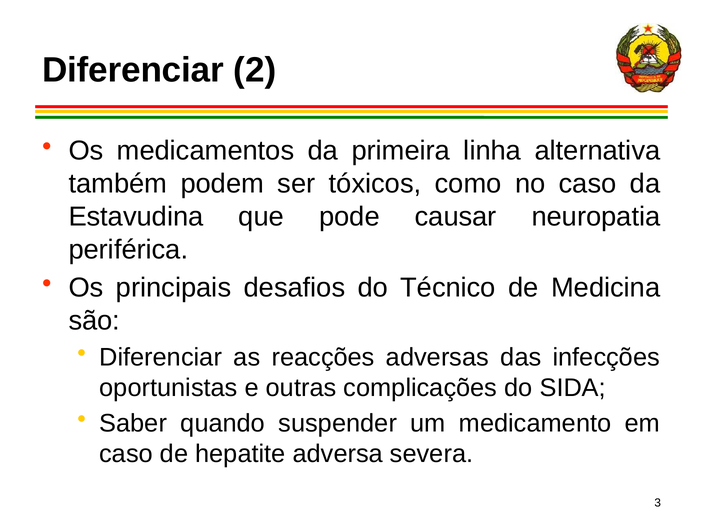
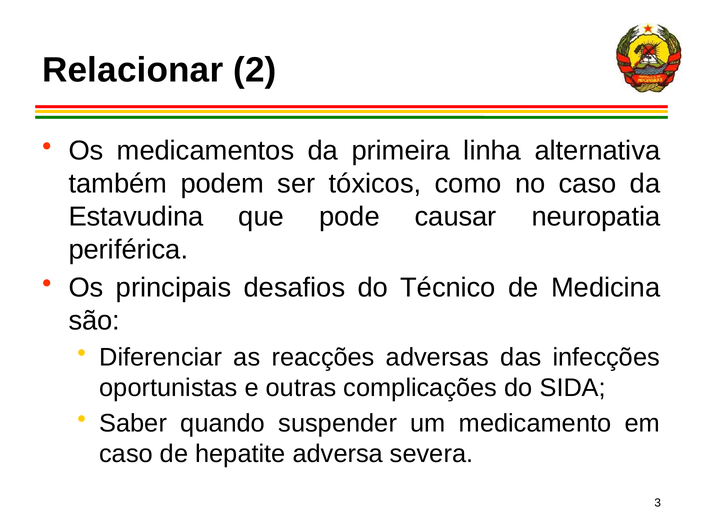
Diferenciar: Diferenciar -> Relacionar (133, 70)
